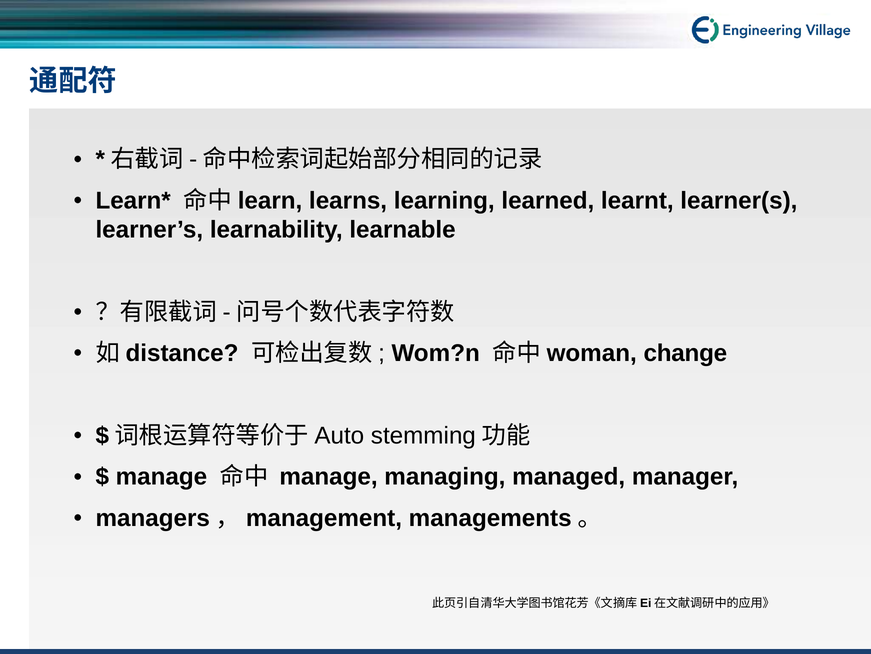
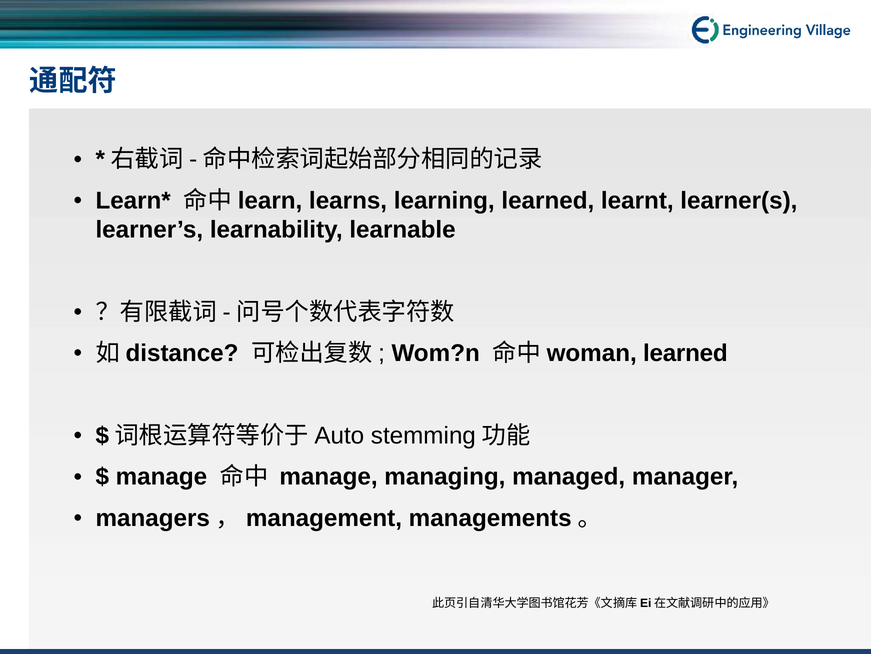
change: change -> learned (685, 353)
